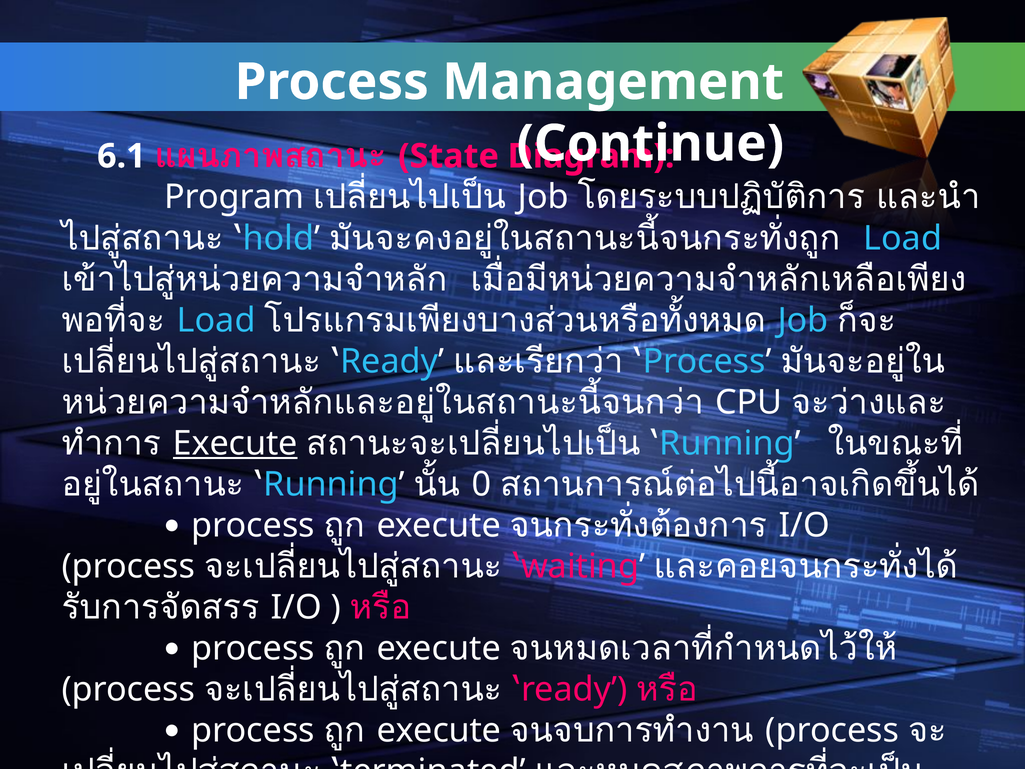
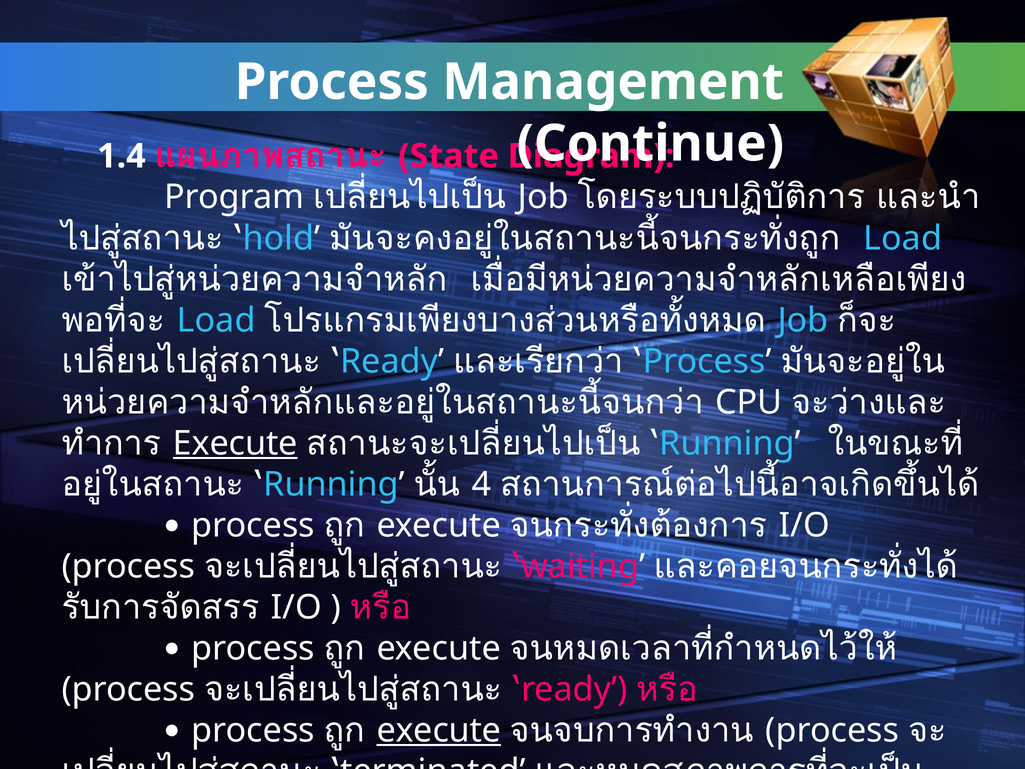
6.1: 6.1 -> 1.4 (121, 156)
0: 0 -> 4 (482, 484)
execute underline: none -> present (439, 730)
